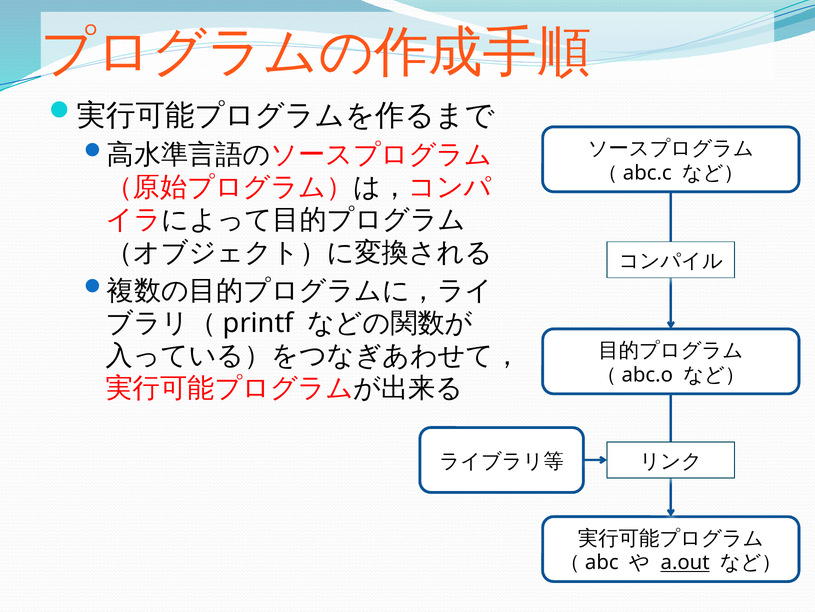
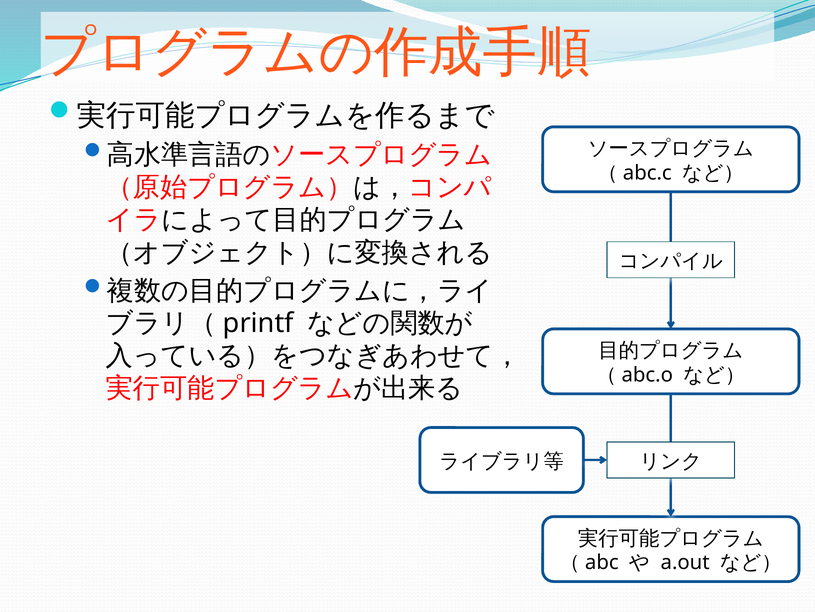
a.out underline: present -> none (685, 562)
